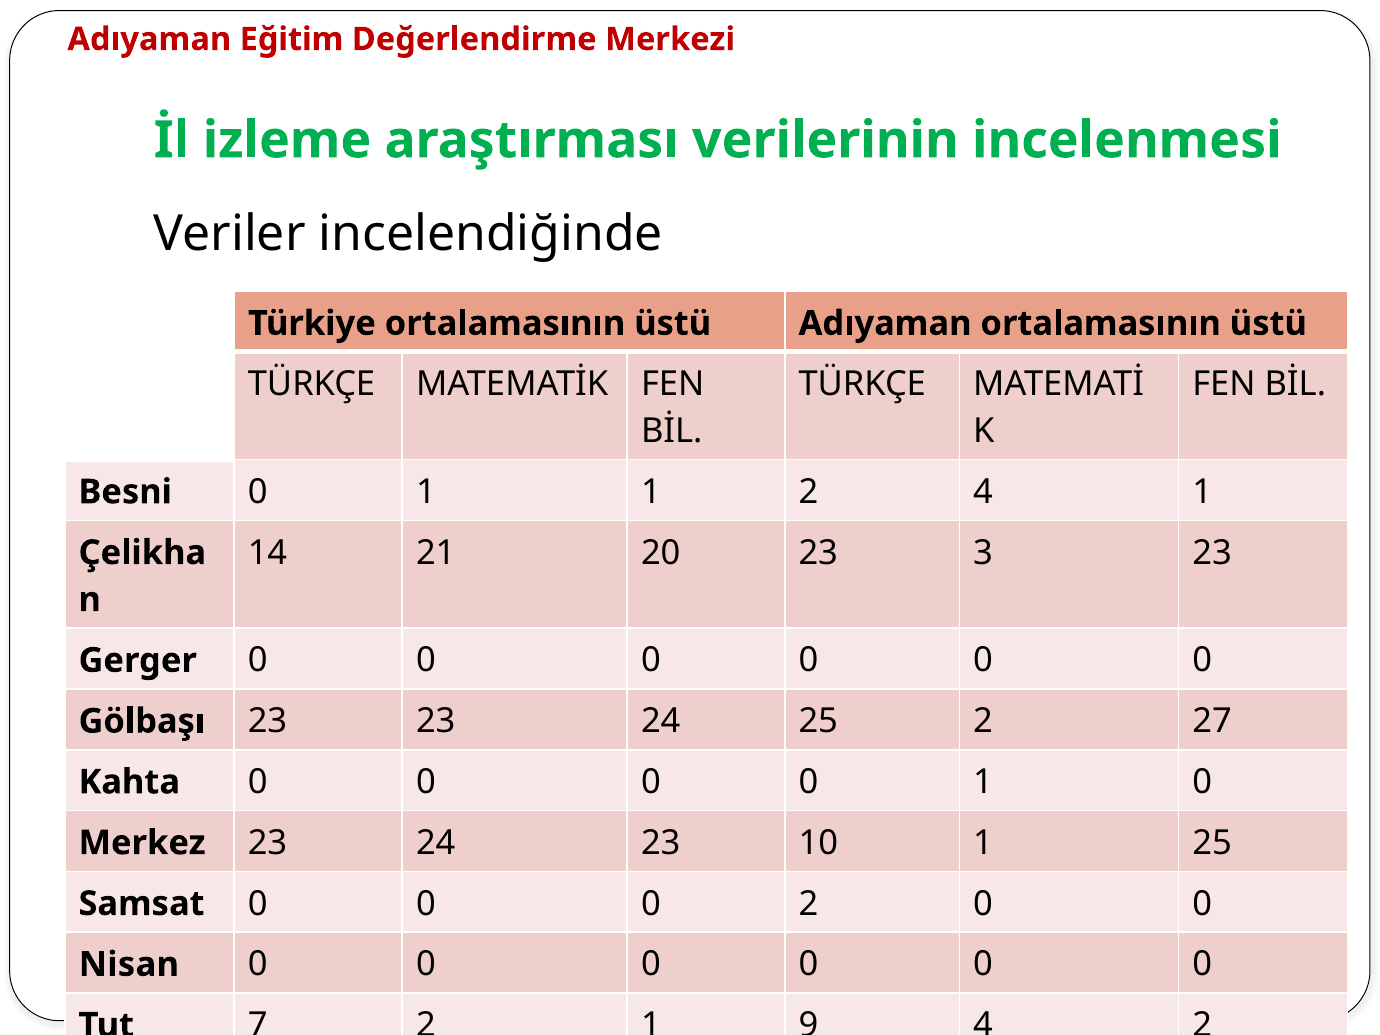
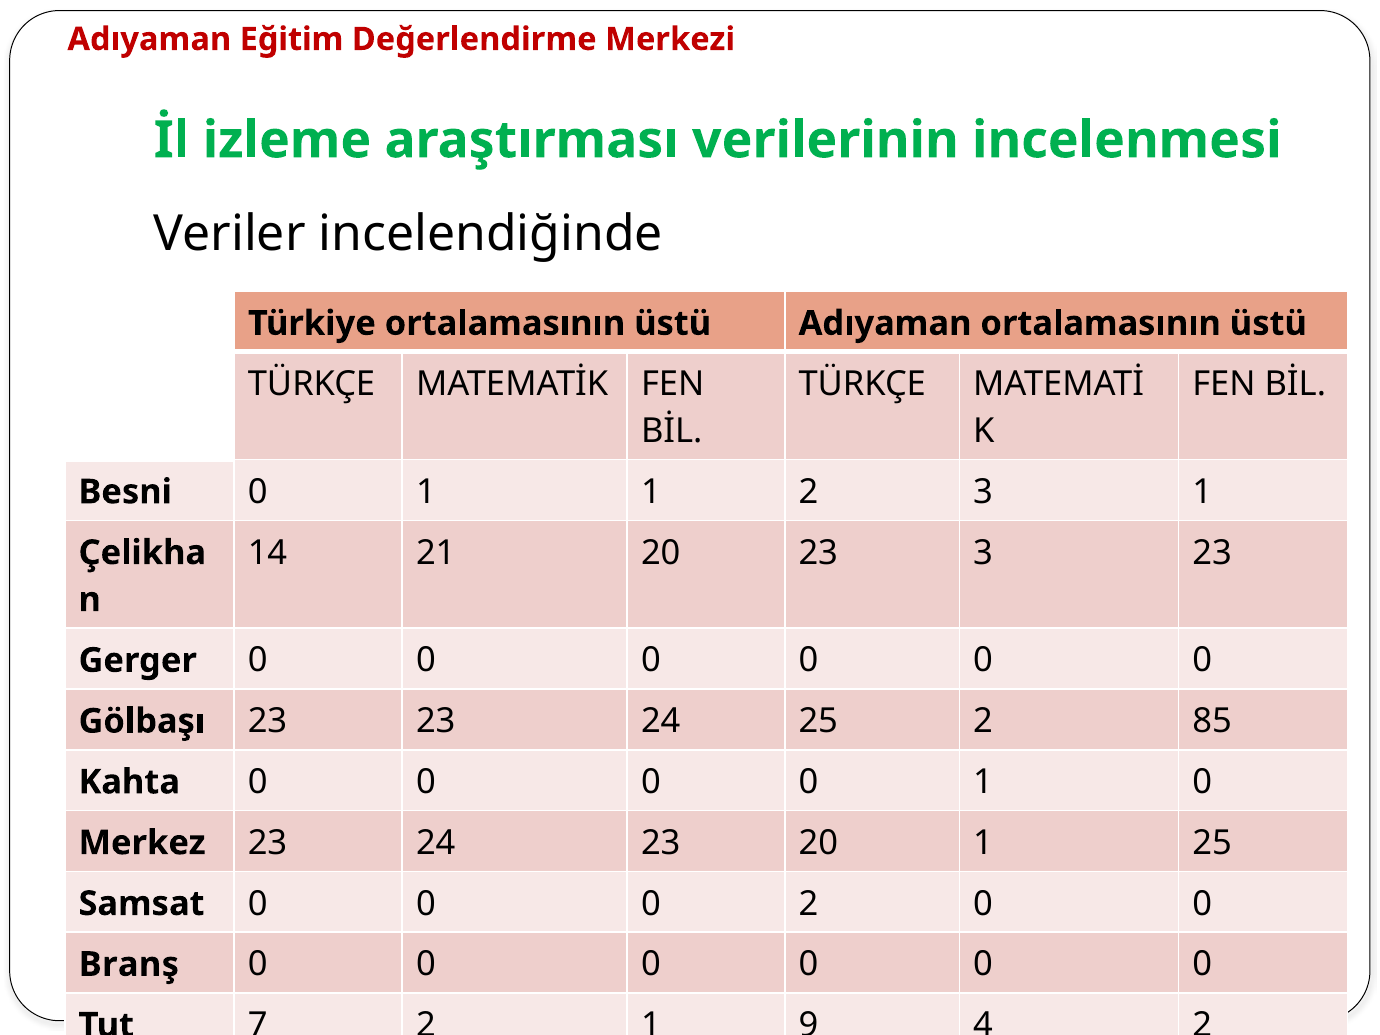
2 4: 4 -> 3 (983, 492)
27: 27 -> 85 (1212, 721)
23 10: 10 -> 20 (818, 843)
Nisan: Nisan -> Branş (129, 964)
